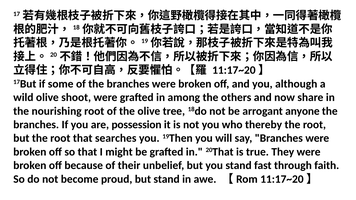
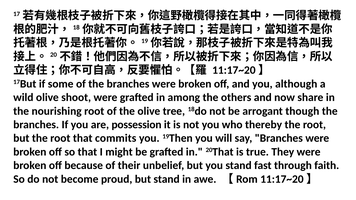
anyone: anyone -> though (302, 111)
searches: searches -> commits (116, 138)
